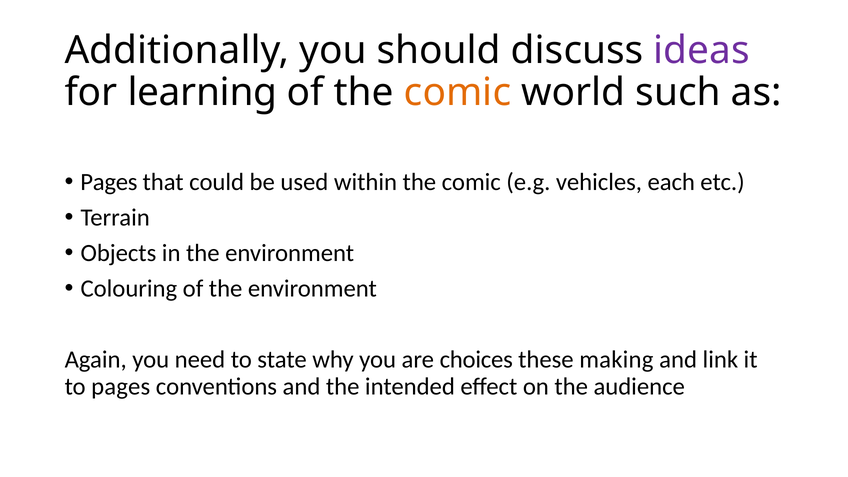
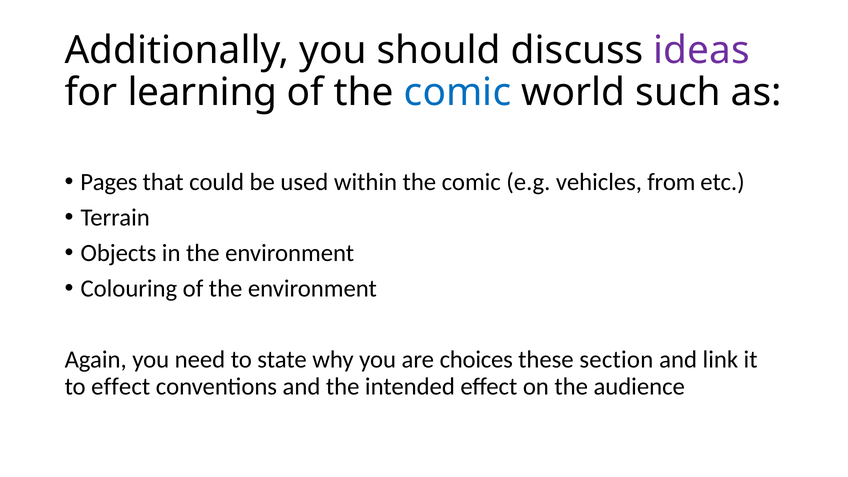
comic colour: orange -> blue (458, 92)
each: each -> from (671, 182)
making: making -> section (616, 360)
to pages: pages -> effect (121, 386)
